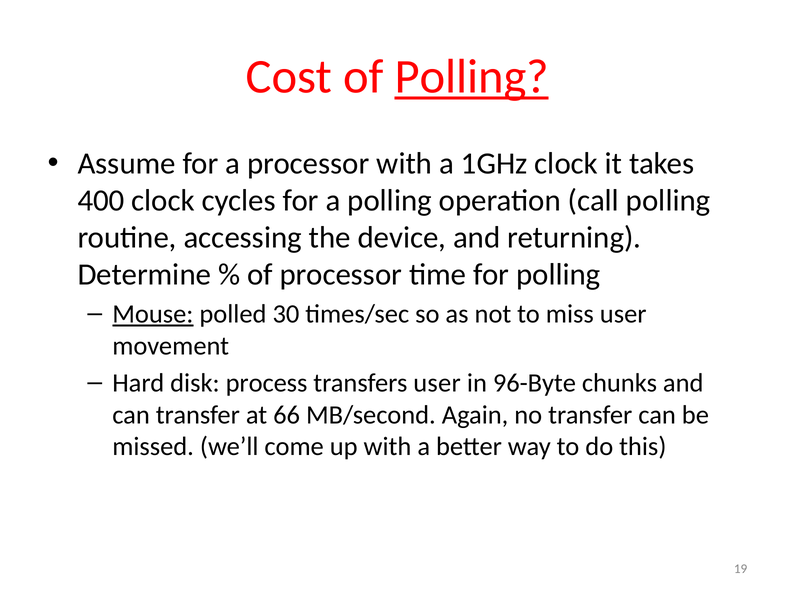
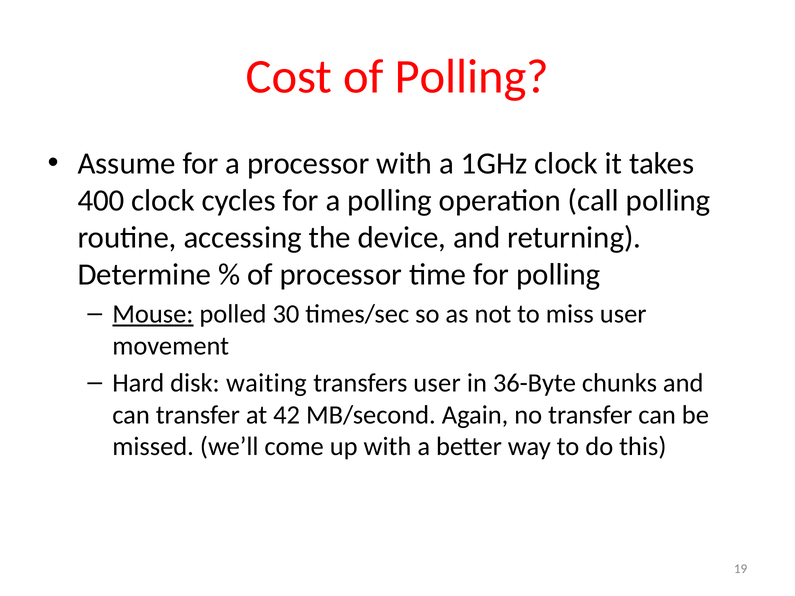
Polling underline: present -> none (472, 77)
process: process -> waiting (266, 383)
96-Byte: 96-Byte -> 36-Byte (534, 383)
66: 66 -> 42 (287, 415)
